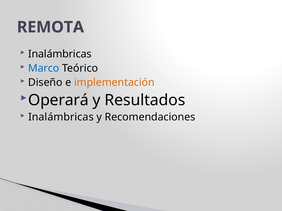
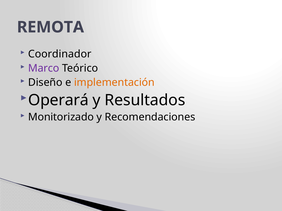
Inalámbricas: Inalámbricas -> Coordinador (60, 54)
Marco colour: blue -> purple (44, 68)
Inalámbricas: Inalámbricas -> Monitorizado (61, 117)
